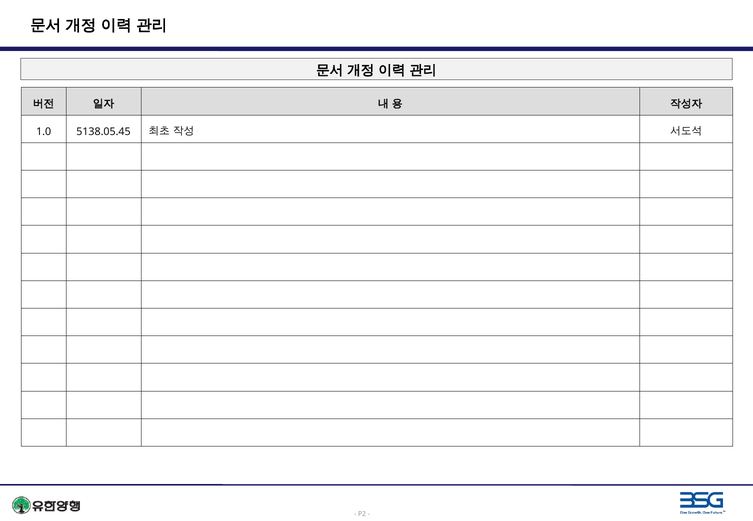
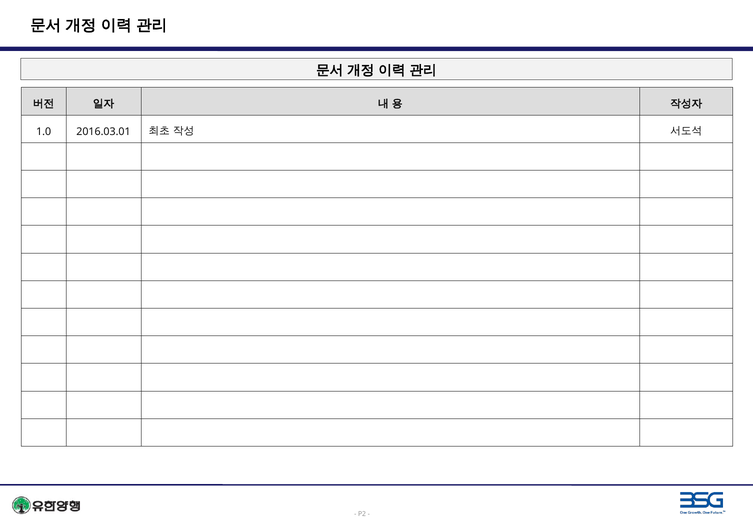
5138.05.45: 5138.05.45 -> 2016.03.01 (103, 132)
